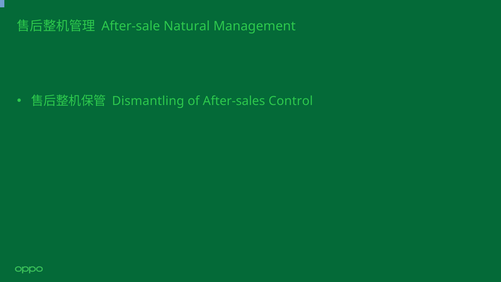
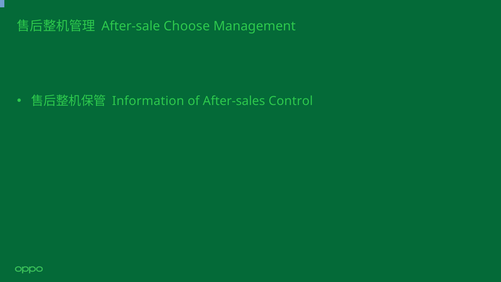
Natural: Natural -> Choose (187, 26)
Dismantling: Dismantling -> Information (148, 101)
